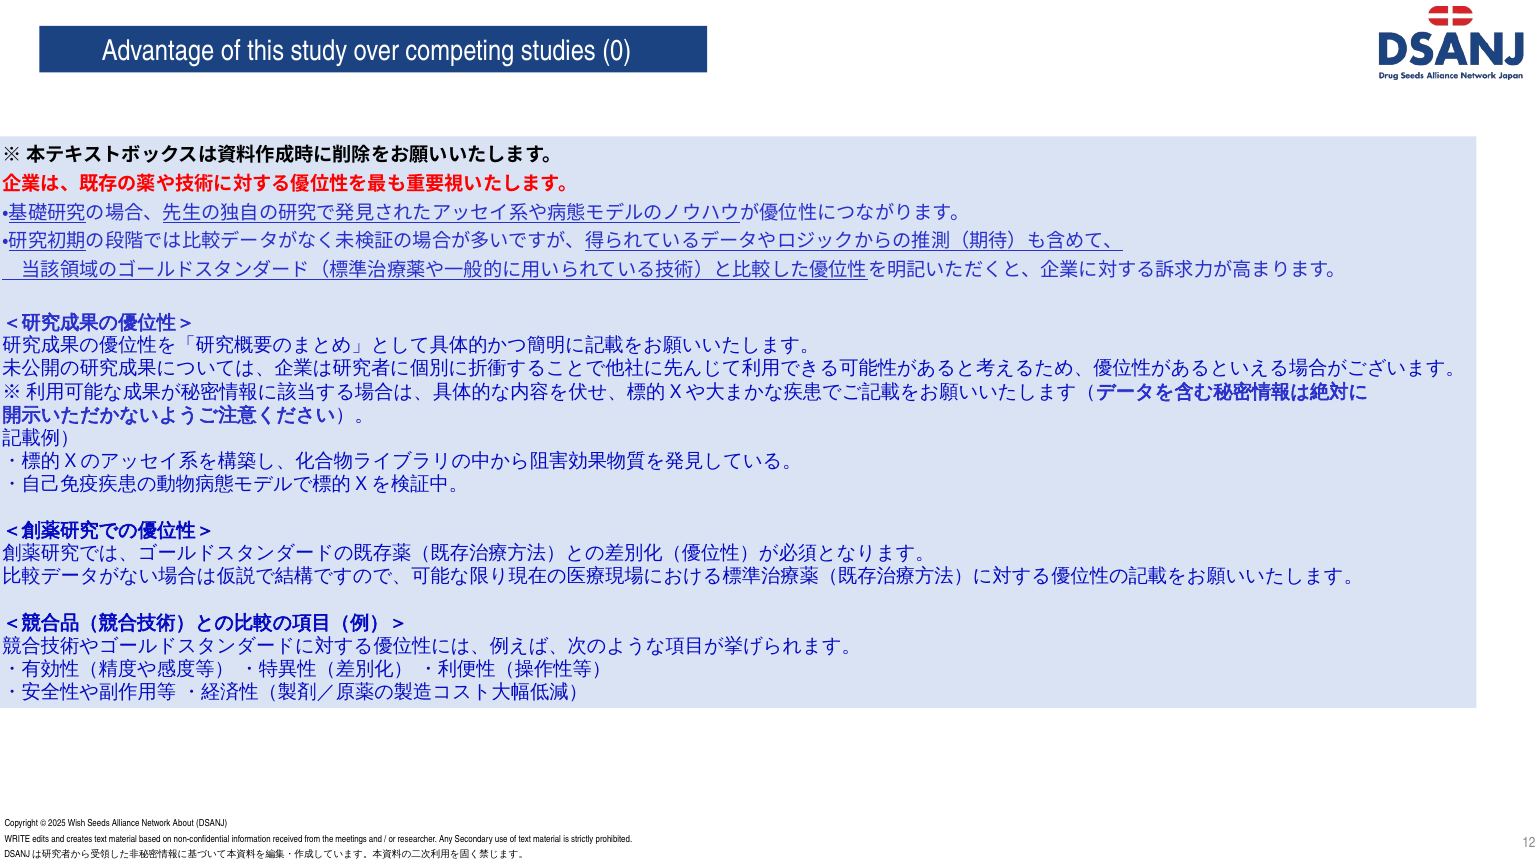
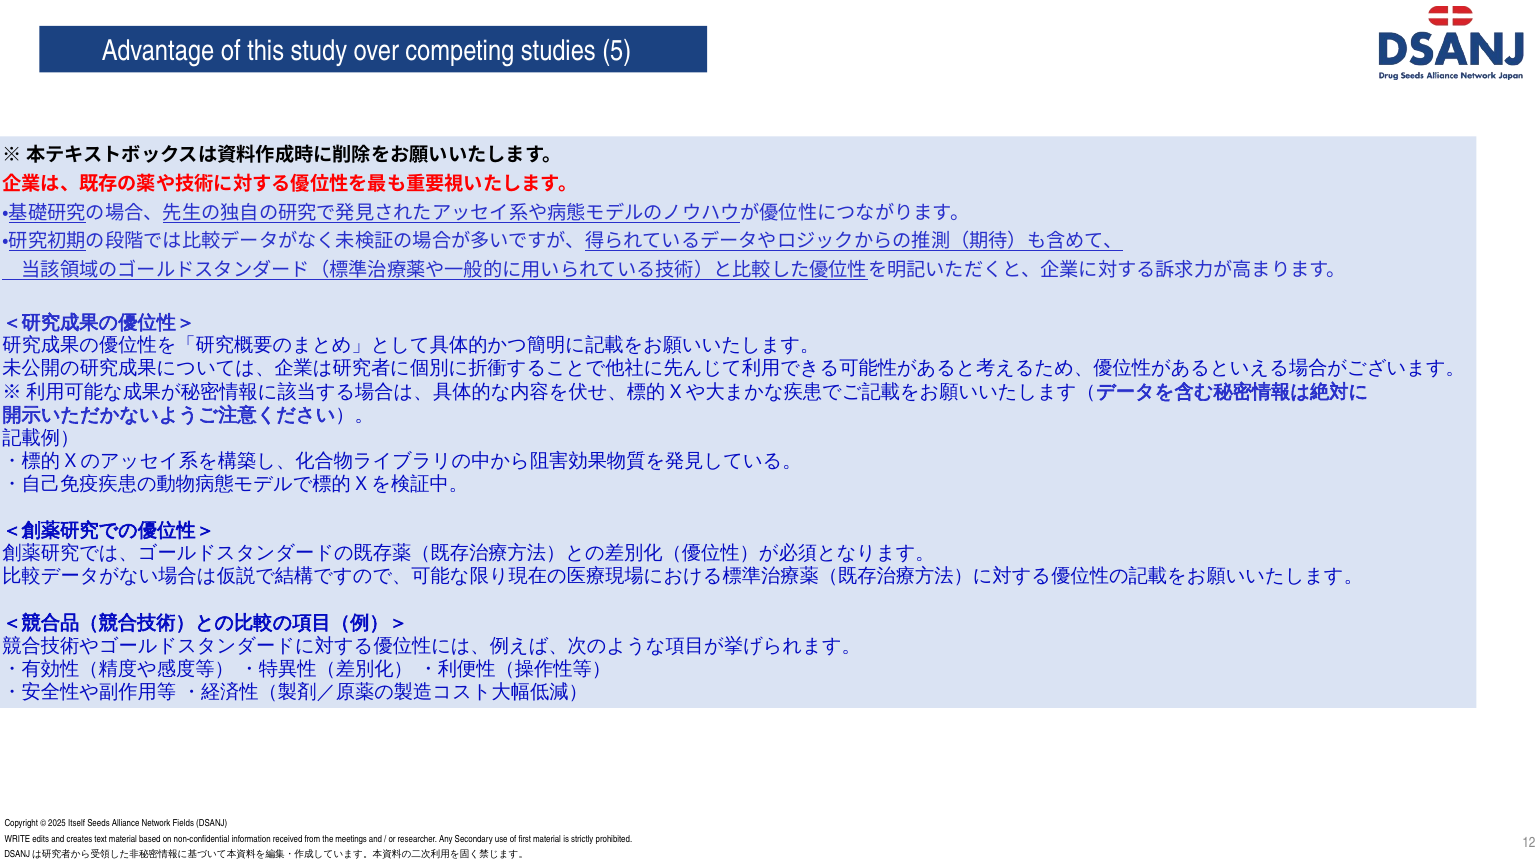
0: 0 -> 5 (617, 51)
Wish: Wish -> Itself (77, 824)
About: About -> Fields (183, 824)
of text: text -> first (525, 840)
